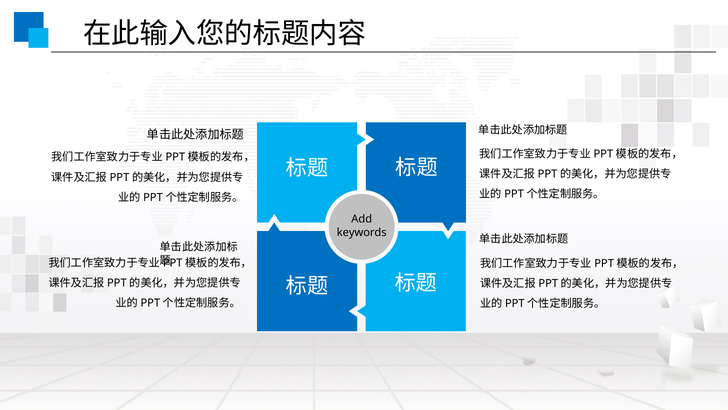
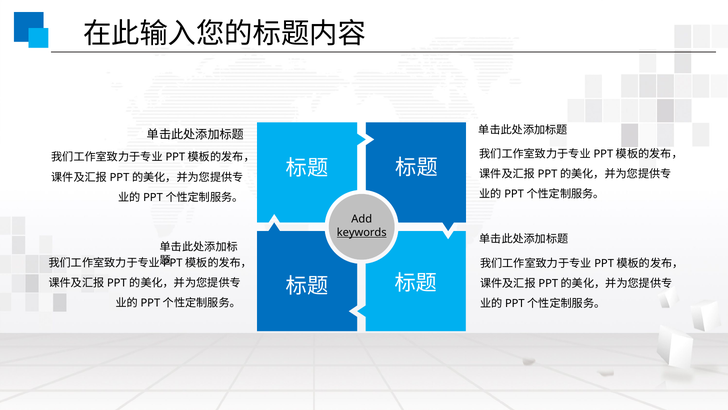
keywords underline: none -> present (362, 232)
